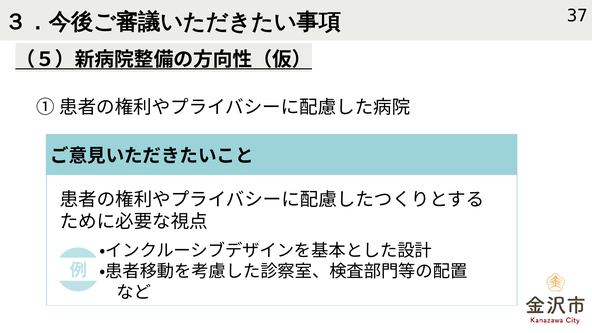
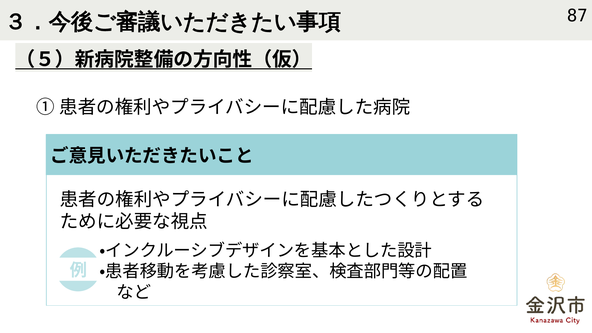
37: 37 -> 87 (577, 16)
